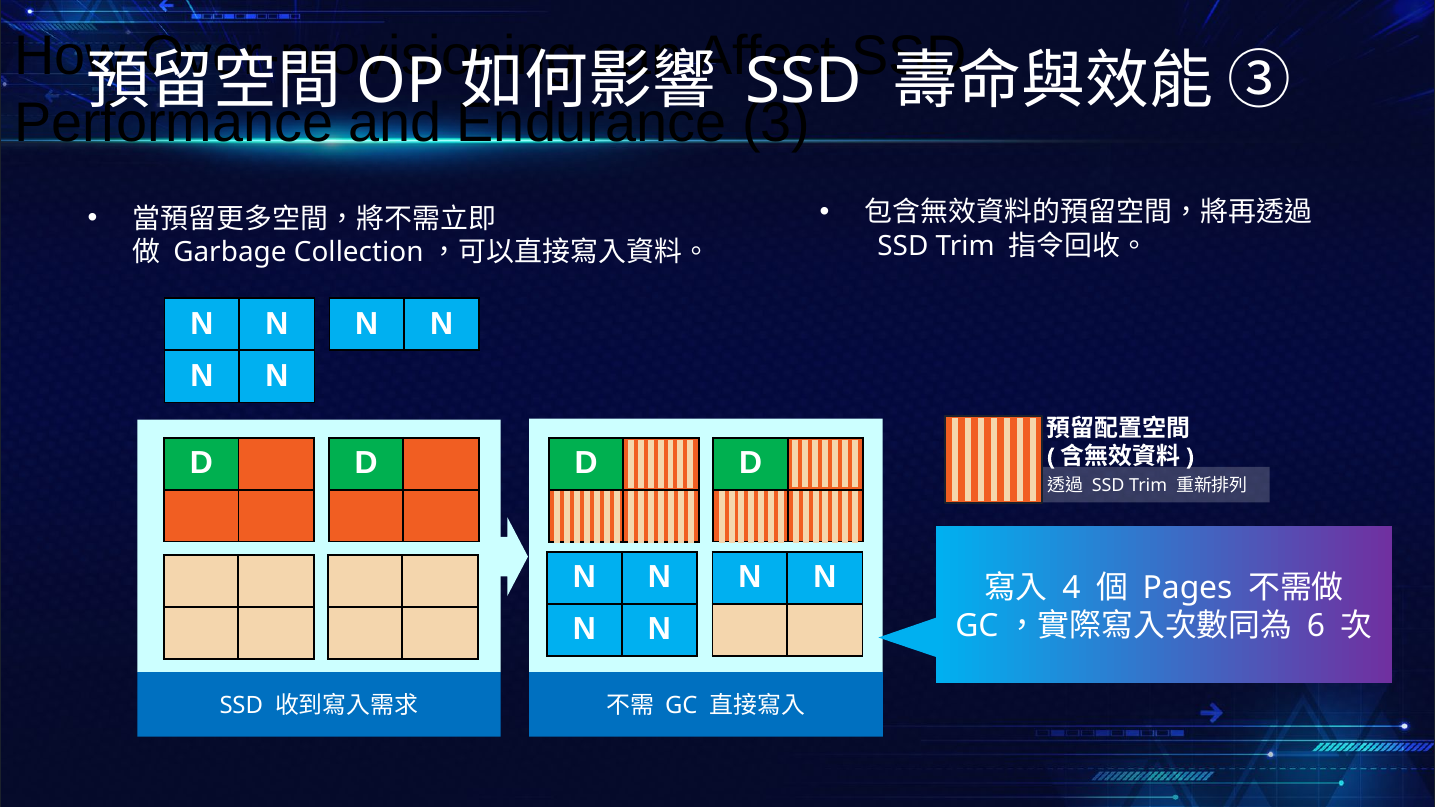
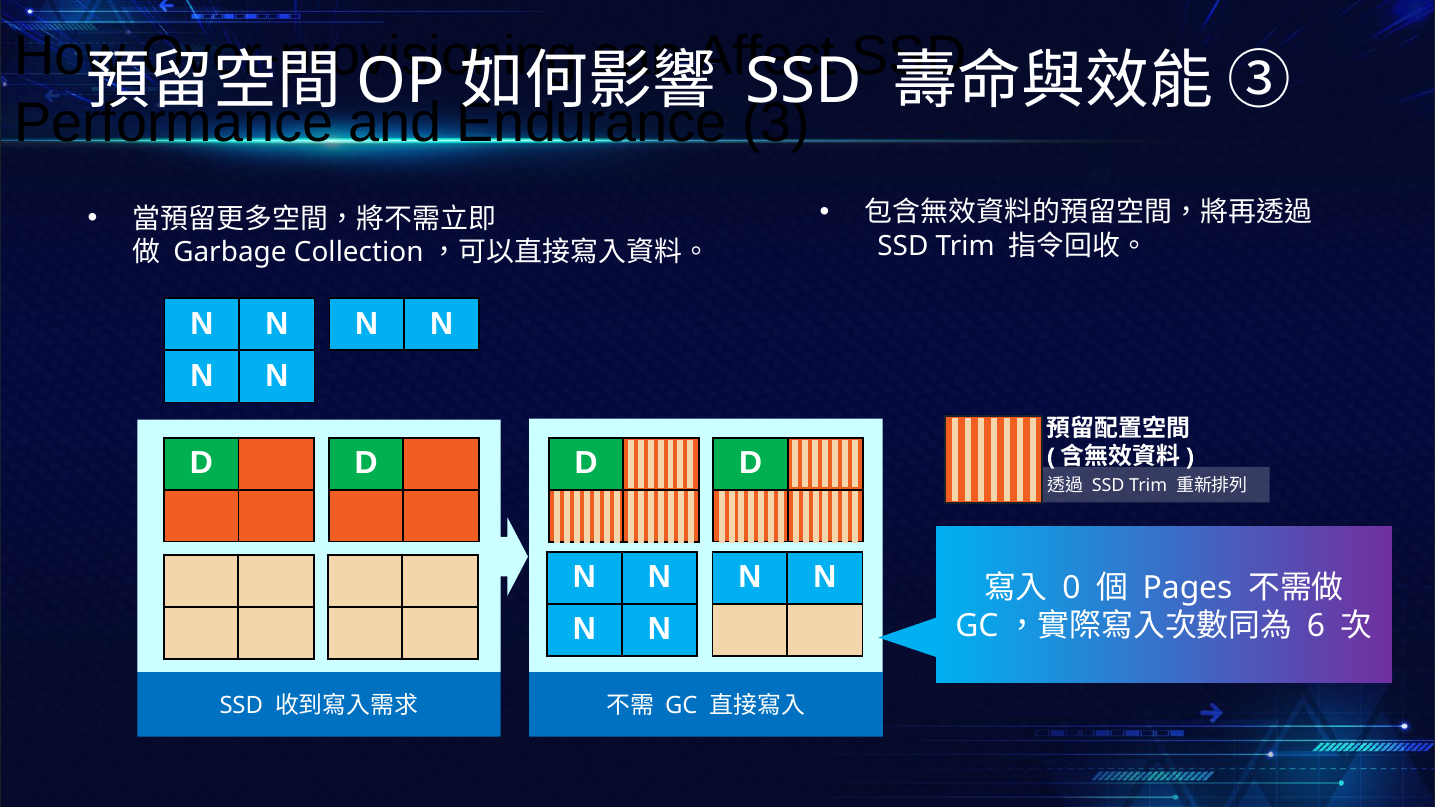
4: 4 -> 0 (1072, 588)
